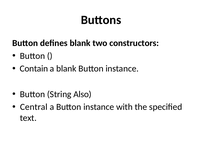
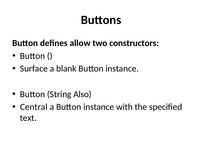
defines blank: blank -> allow (80, 43)
Contain: Contain -> Surface (34, 69)
